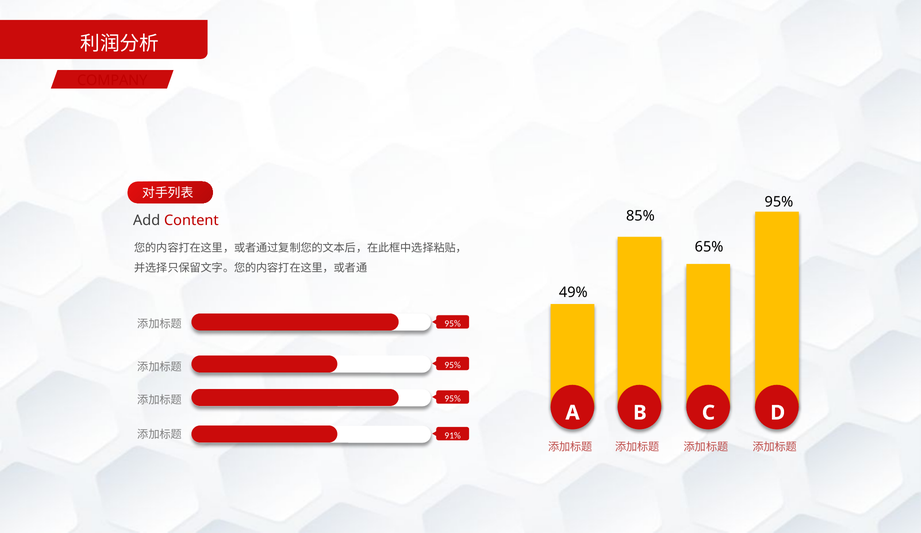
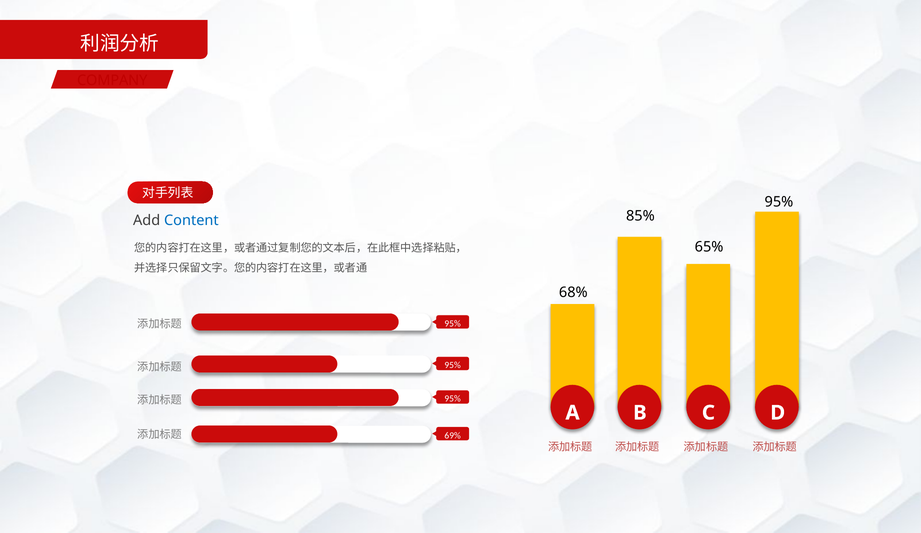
Content colour: red -> blue (191, 220)
49%: 49% -> 68% (573, 293)
91%: 91% -> 69% (453, 436)
